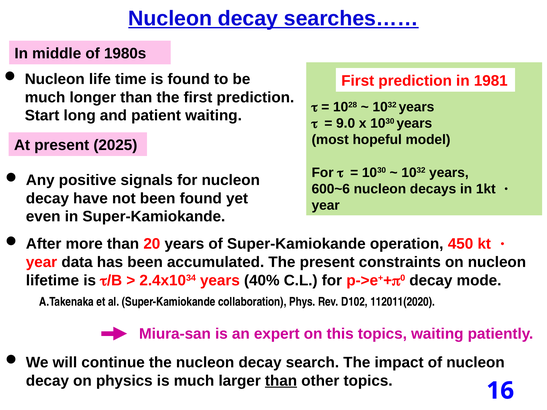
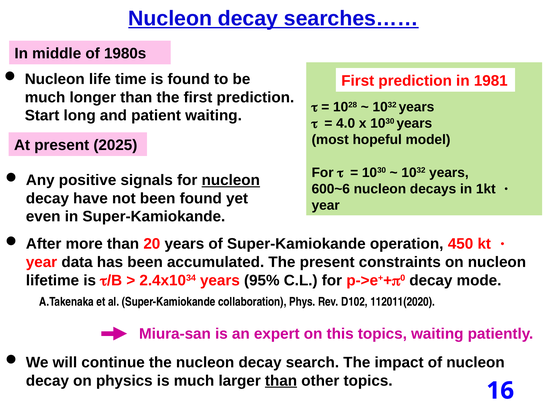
9.0: 9.0 -> 4.0 (346, 123)
nucleon underline: none -> present (231, 180)
40%: 40% -> 95% (262, 281)
